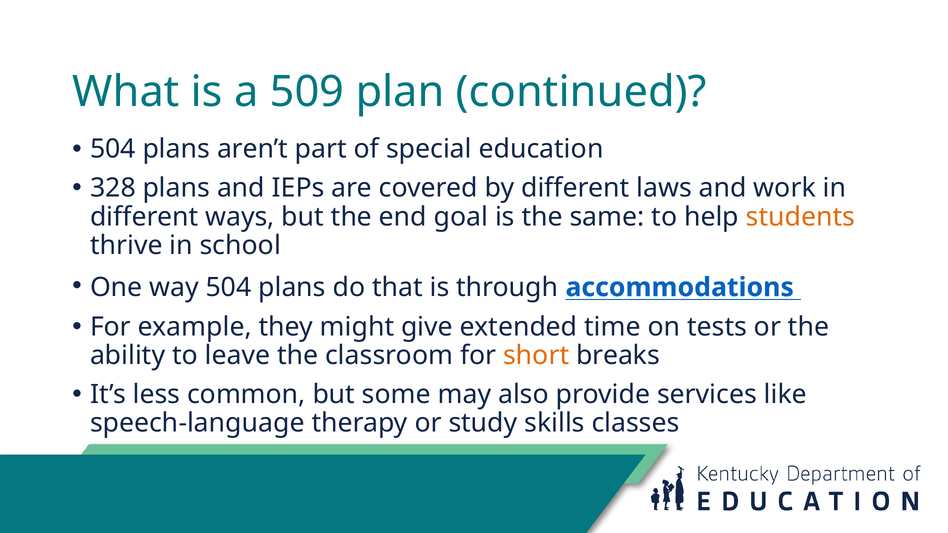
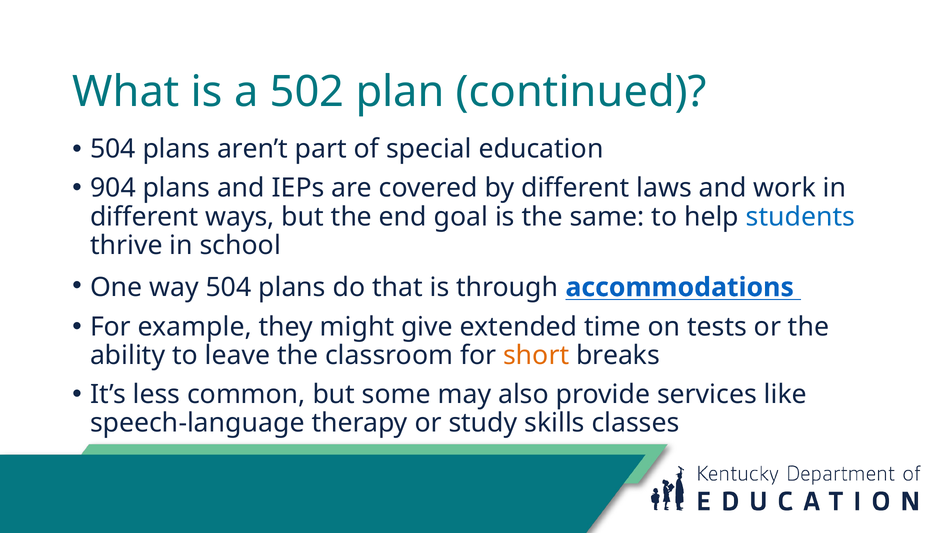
509: 509 -> 502 (307, 92)
328: 328 -> 904 (113, 188)
students colour: orange -> blue (800, 217)
